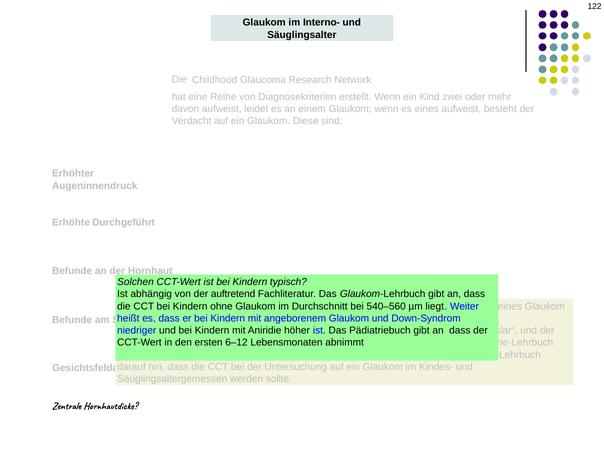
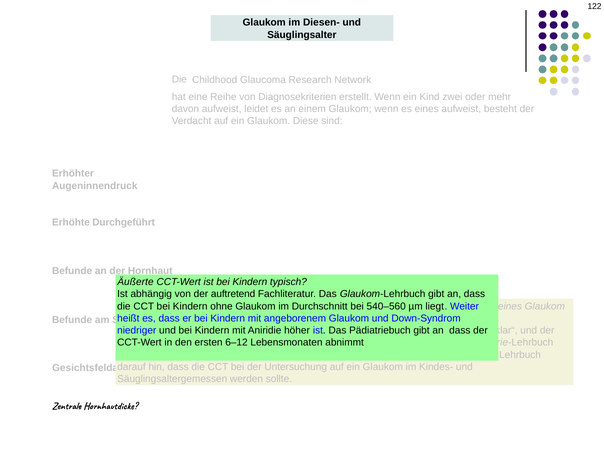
Interno-: Interno- -> Diesen- (321, 23)
Solchen: Solchen -> Äußerte (135, 282)
